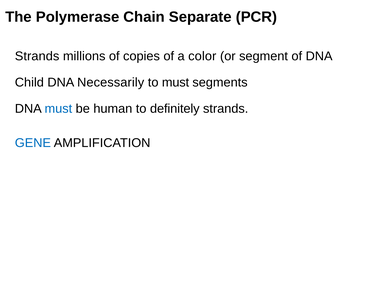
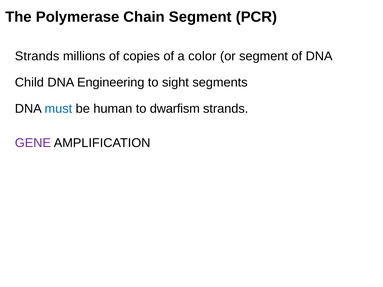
Chain Separate: Separate -> Segment (200, 17)
Necessarily: Necessarily -> Engineering (111, 83)
to must: must -> sight (175, 83)
definitely: definitely -> dwarfism (175, 109)
GENE colour: blue -> purple (33, 143)
